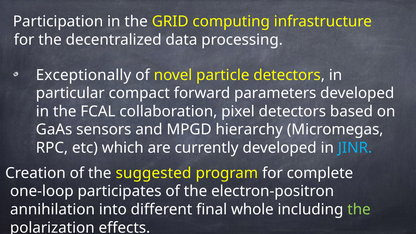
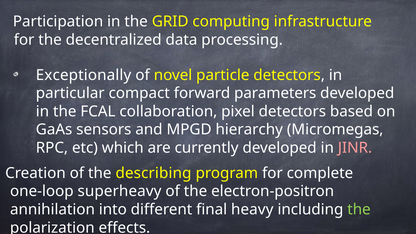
JINR colour: light blue -> pink (355, 148)
suggested: suggested -> describing (154, 173)
participates: participates -> superheavy (119, 191)
whole: whole -> heavy (252, 209)
